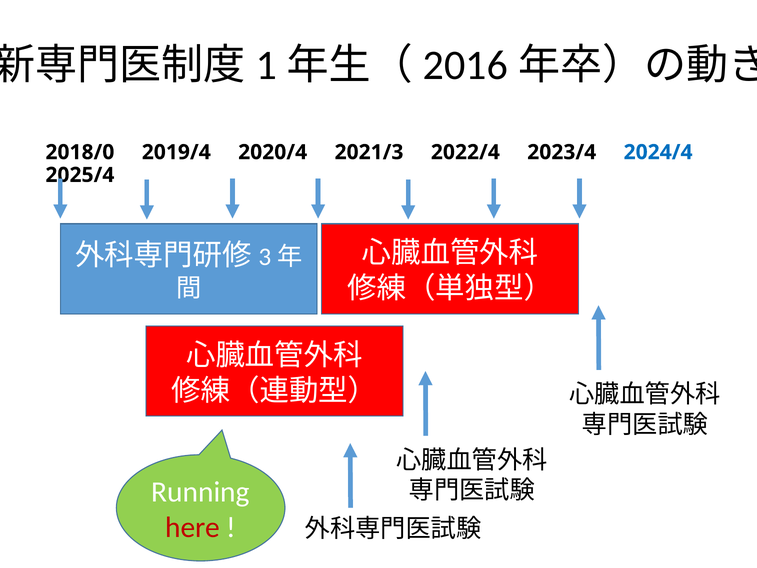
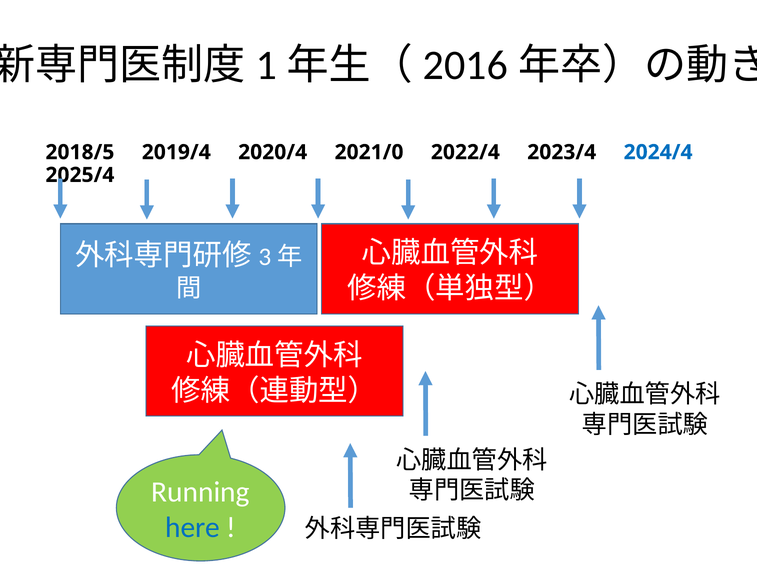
2018/0: 2018/0 -> 2018/5 (80, 152)
2021/3: 2021/3 -> 2021/0 (369, 152)
here colour: red -> blue (193, 527)
